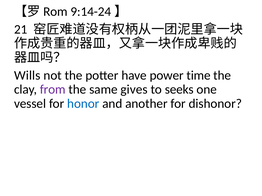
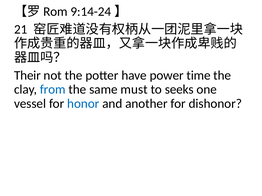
Wills: Wills -> Their (27, 76)
from colour: purple -> blue (53, 90)
gives: gives -> must (134, 90)
